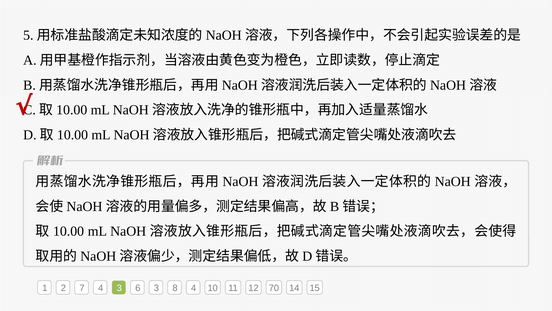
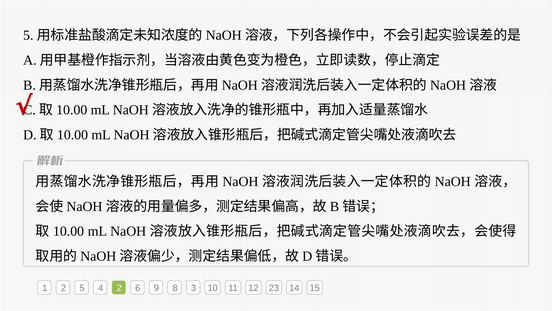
7: 7 -> 5 (82, 288)
4 3: 3 -> 2 (119, 288)
6 3: 3 -> 9 (156, 288)
8 4: 4 -> 3 (194, 288)
70: 70 -> 23 (274, 288)
